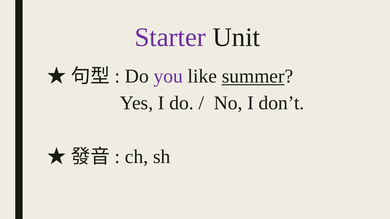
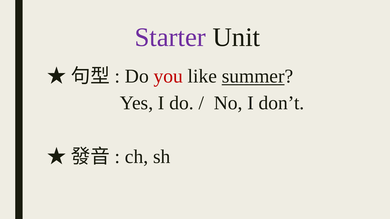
you colour: purple -> red (168, 76)
